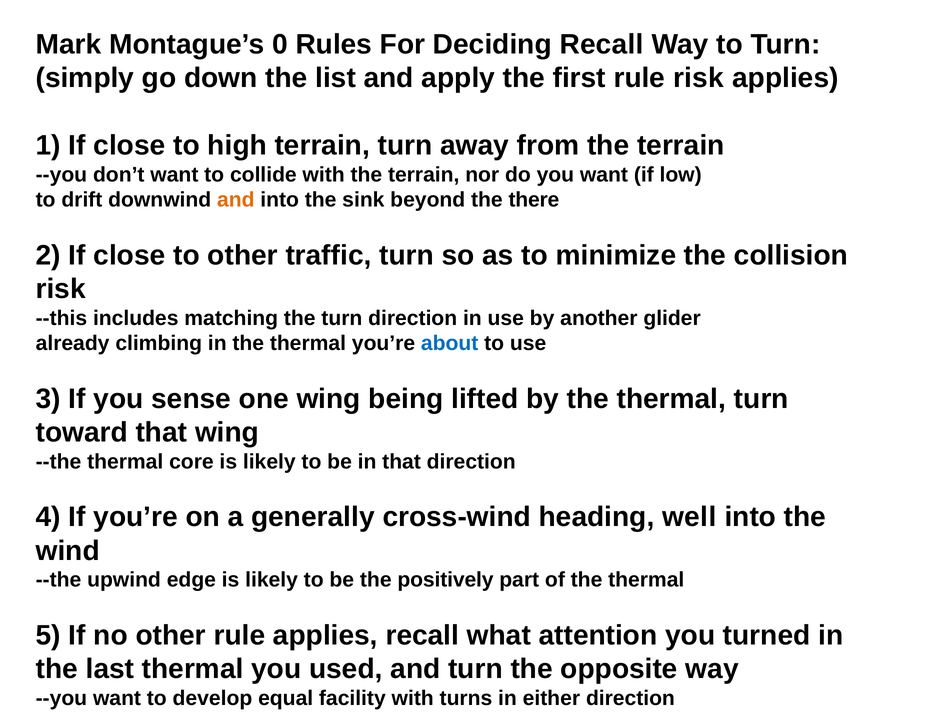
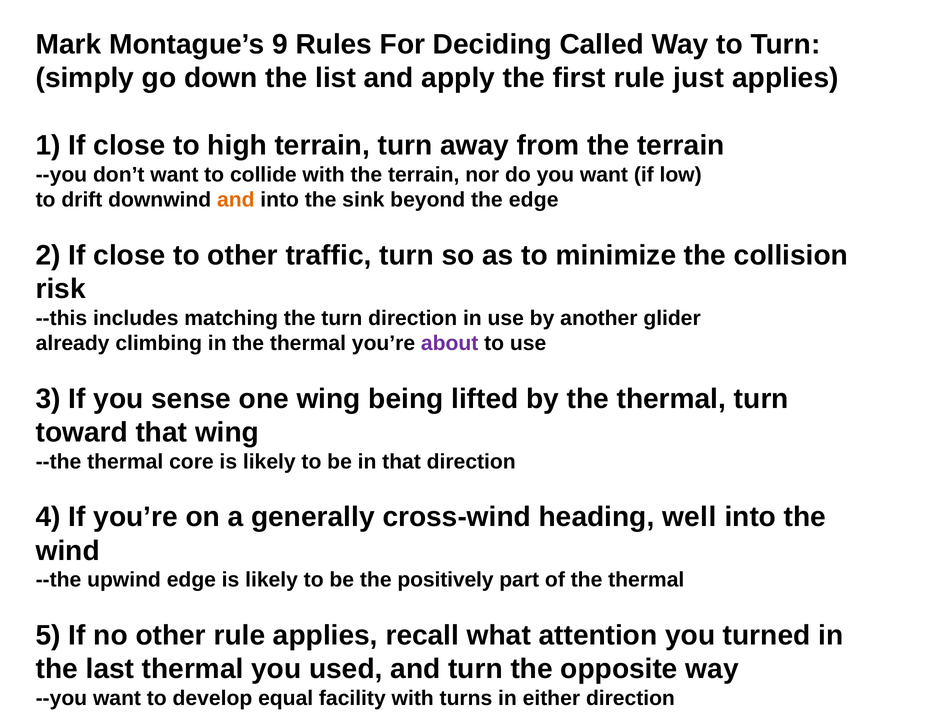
0: 0 -> 9 (280, 44)
Deciding Recall: Recall -> Called (602, 44)
rule risk: risk -> just (699, 78)
the there: there -> edge (534, 200)
about colour: blue -> purple (450, 343)
